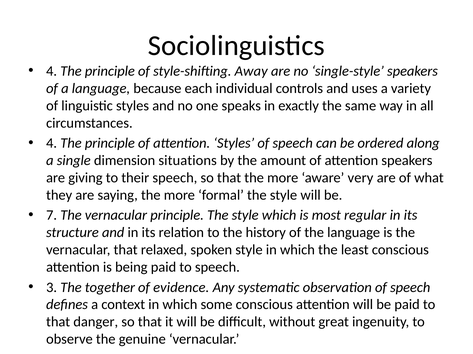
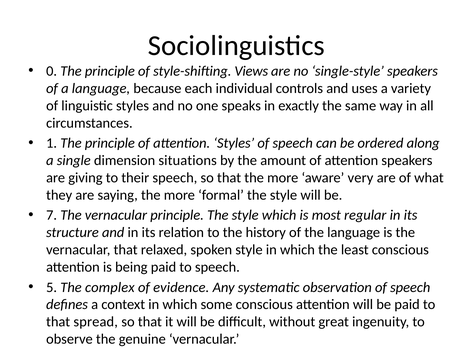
4: 4 -> 0 (52, 71)
Away: Away -> Views (251, 71)
4: 4 -> 1 (52, 143)
3: 3 -> 5 (52, 288)
together: together -> complex (110, 288)
danger: danger -> spread (96, 323)
